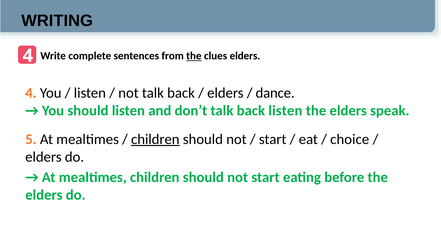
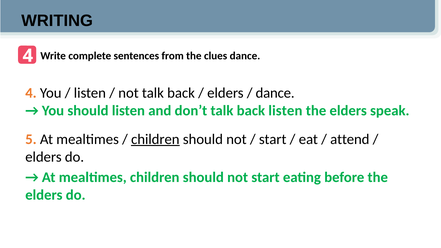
the underline: present -> none (194, 56)
clues elders: elders -> dance (245, 56)
choice: choice -> attend (350, 139)
